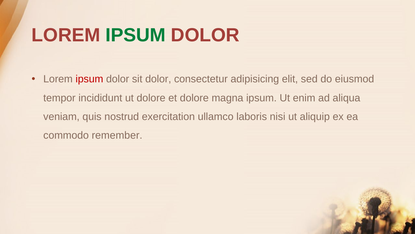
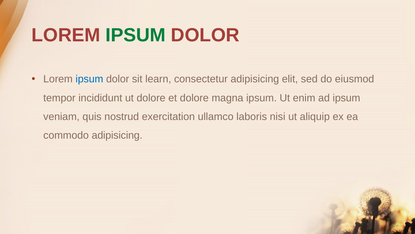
ipsum colour: red -> blue (89, 79)
sit dolor: dolor -> learn (158, 79)
ad aliqua: aliqua -> ipsum (346, 98)
commodo remember: remember -> adipisicing (117, 135)
